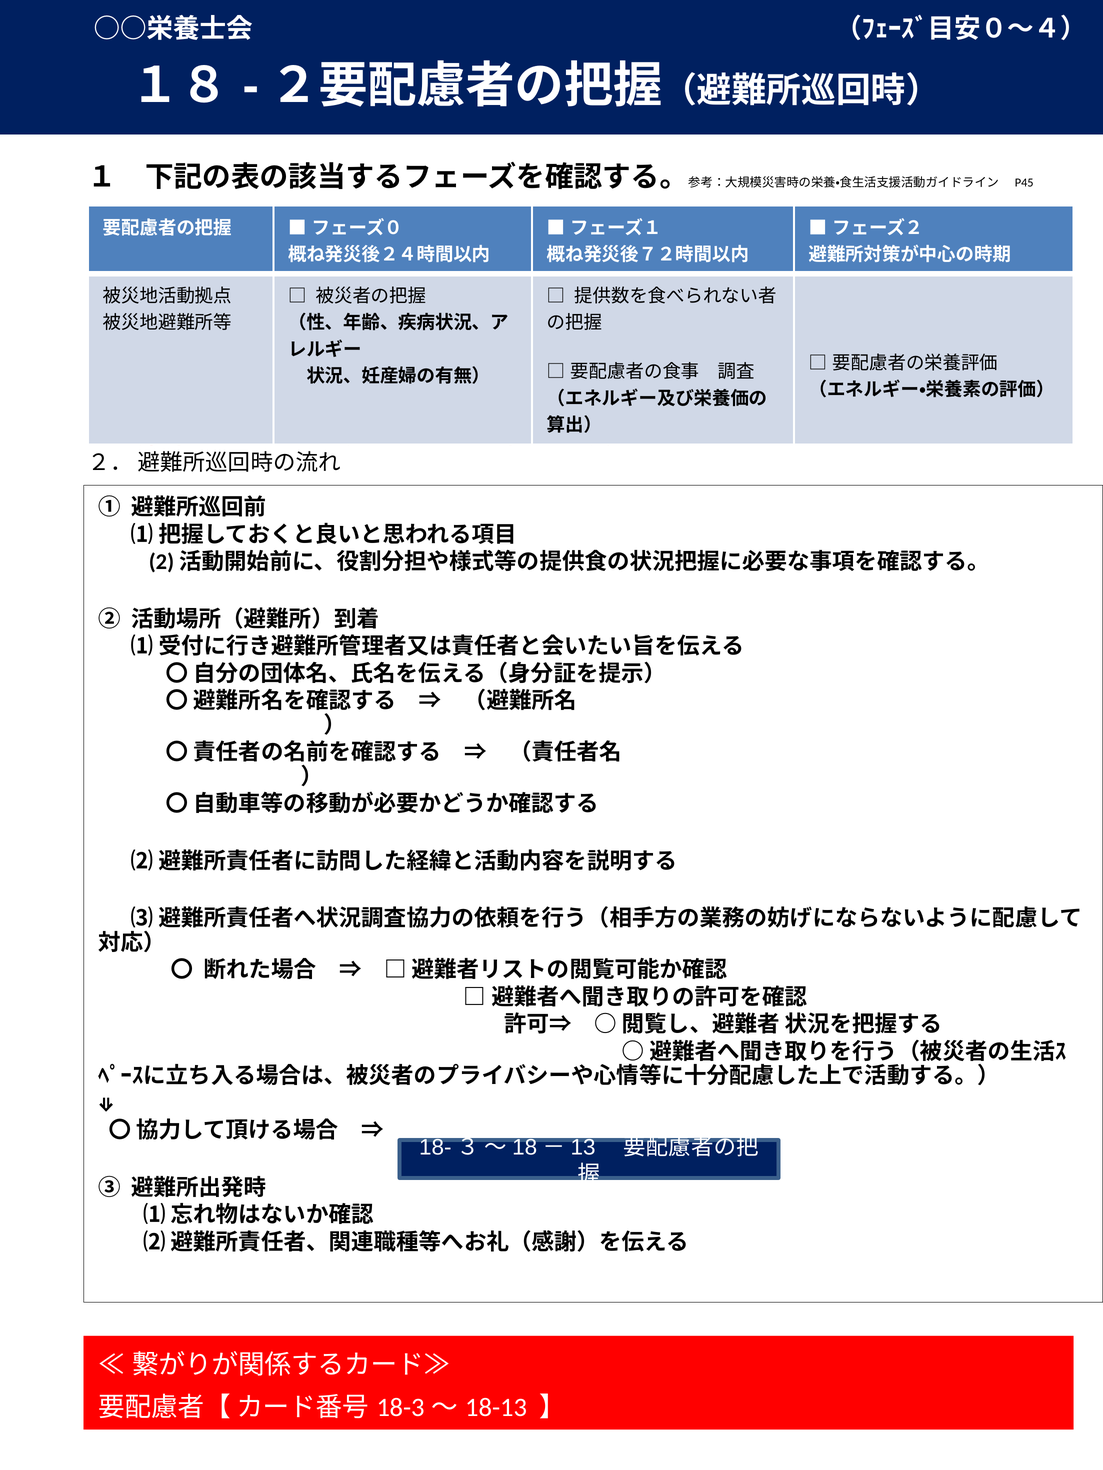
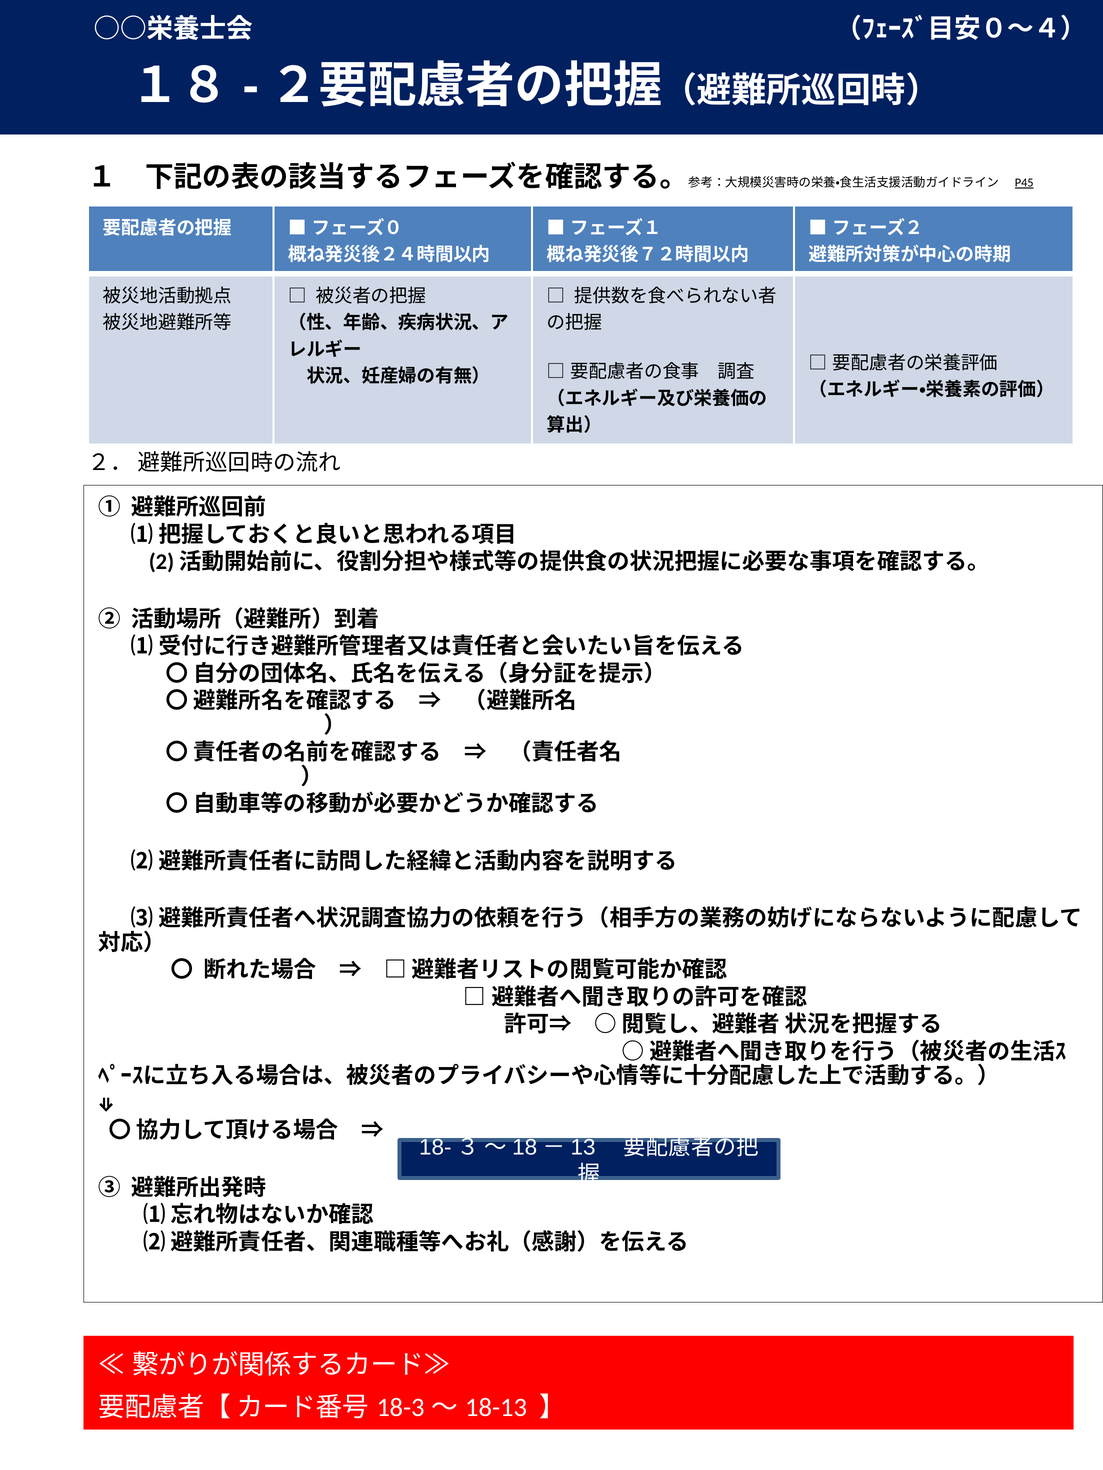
P45 underline: none -> present (1024, 183)
